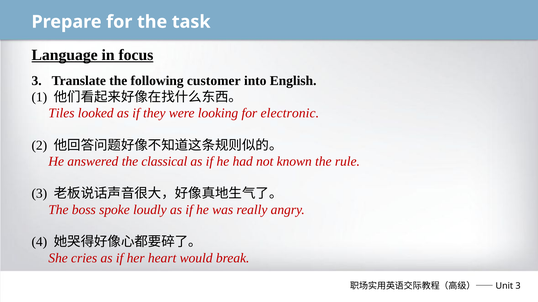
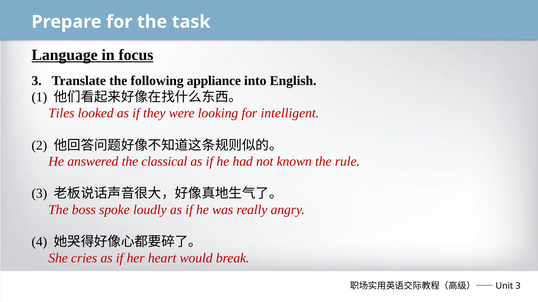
customer: customer -> appliance (214, 81)
electronic: electronic -> intelligent (290, 113)
